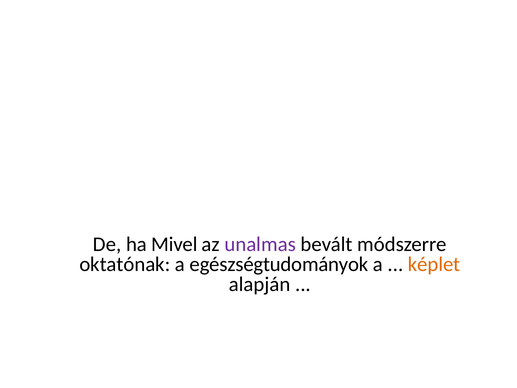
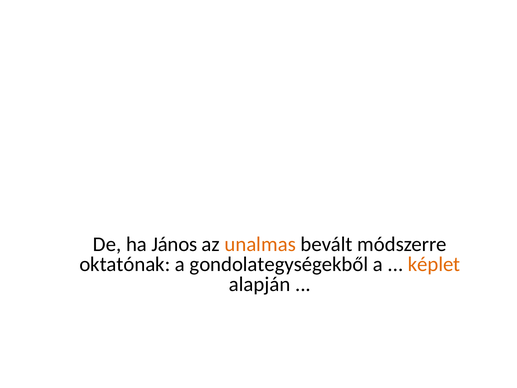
Mivel: Mivel -> János (174, 244)
unalmas colour: purple -> orange (260, 244)
egészségtudományok: egészségtudományok -> gondolategységekből (279, 264)
